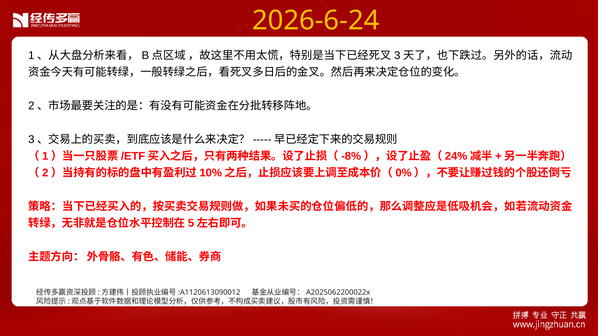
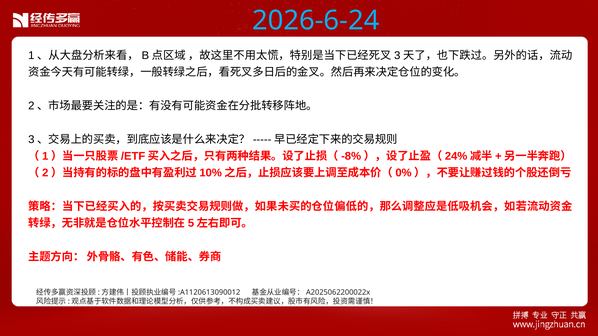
2026-6-24 colour: yellow -> light blue (316, 21)
